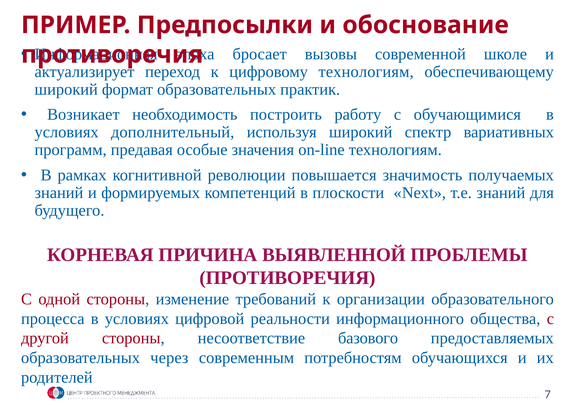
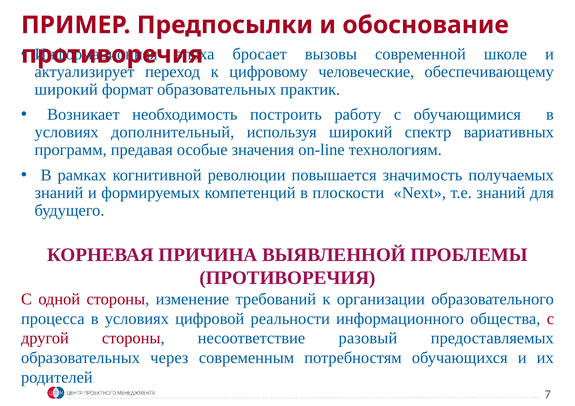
цифровому технологиям: технологиям -> человеческие (366, 72)
базового: базового -> разовый (368, 339)
